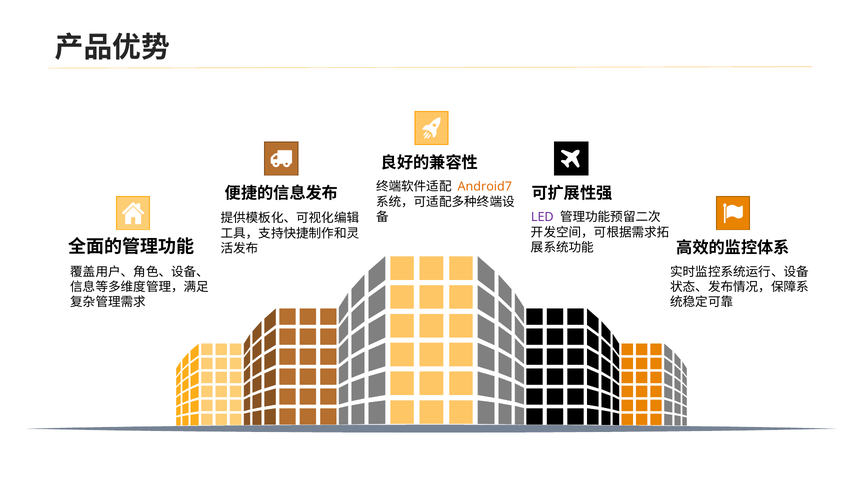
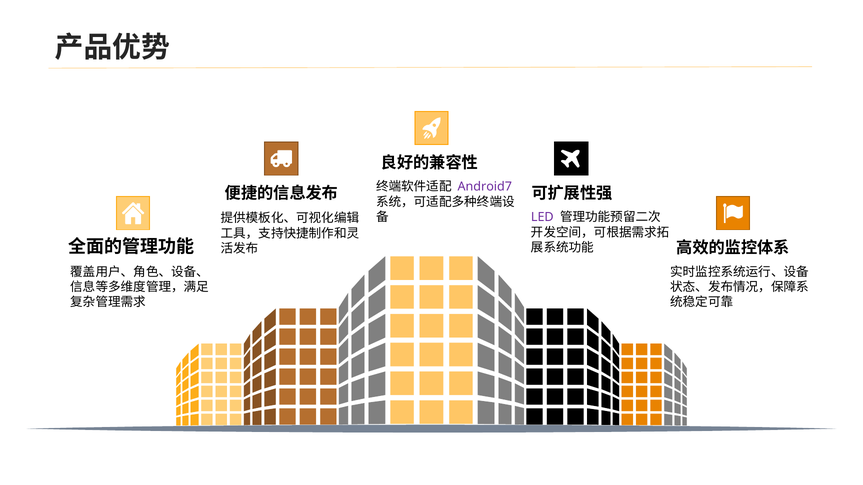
Android7 colour: orange -> purple (485, 187)
